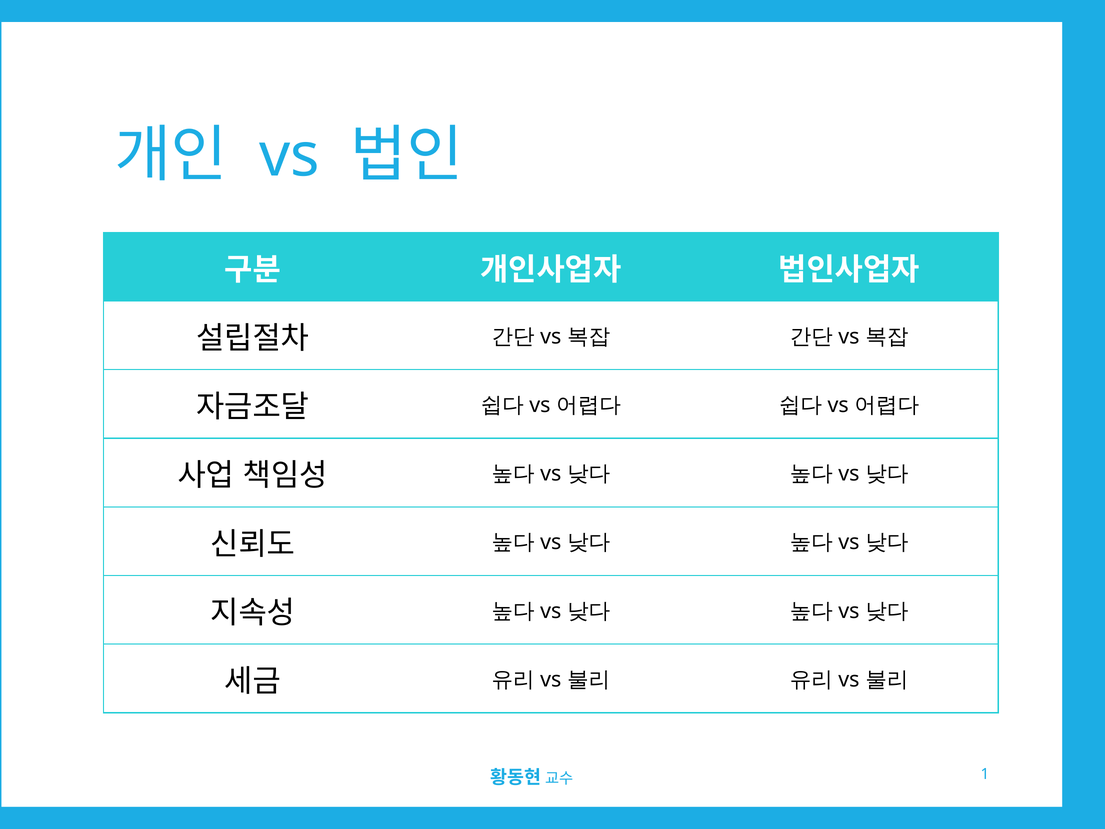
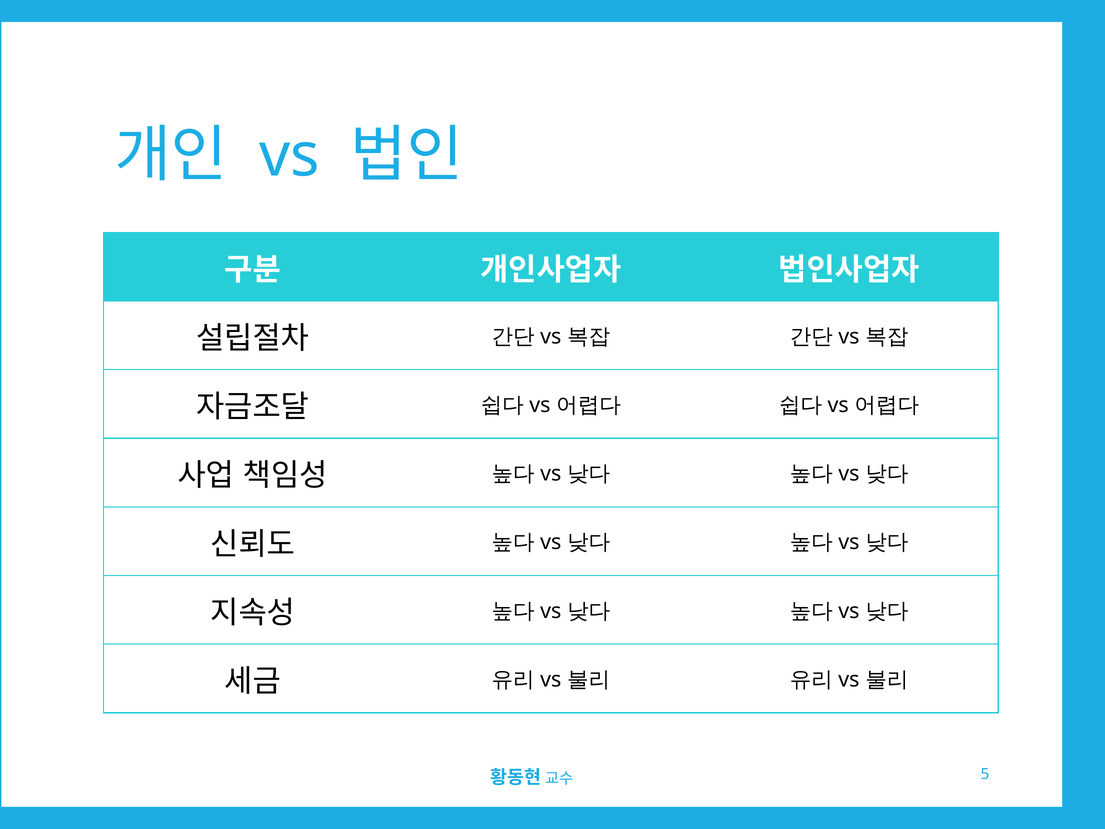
1: 1 -> 5 (985, 774)
